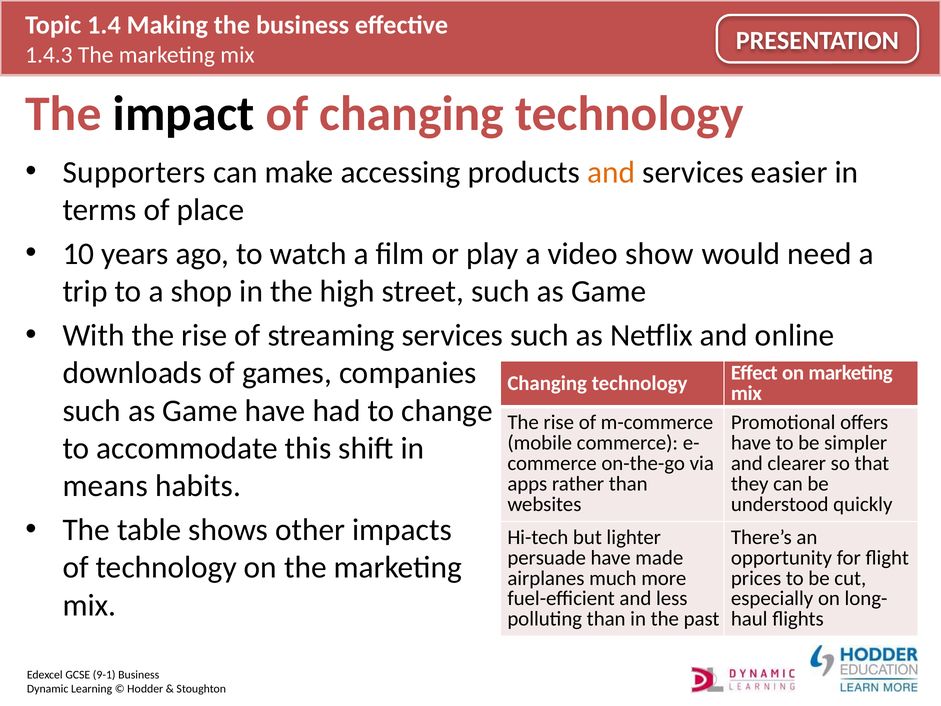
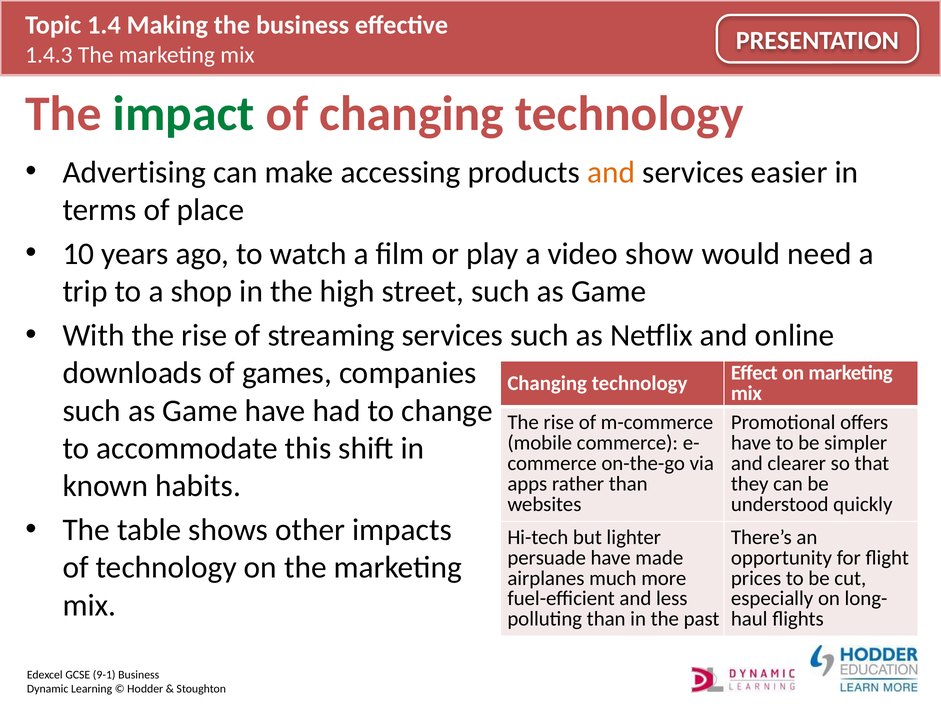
impact colour: black -> green (184, 114)
Supporters: Supporters -> Advertising (134, 172)
means: means -> known (105, 486)
